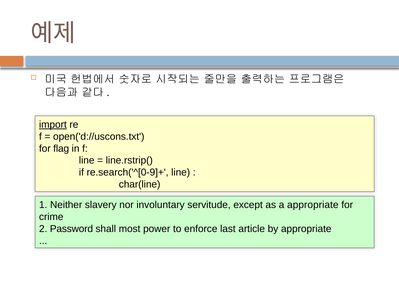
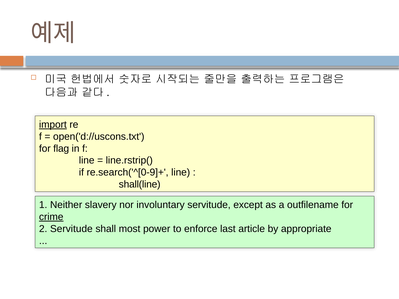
char(line: char(line -> shall(line (140, 185)
a appropriate: appropriate -> outfilename (313, 205)
crime underline: none -> present (51, 217)
2 Password: Password -> Servitude (71, 229)
